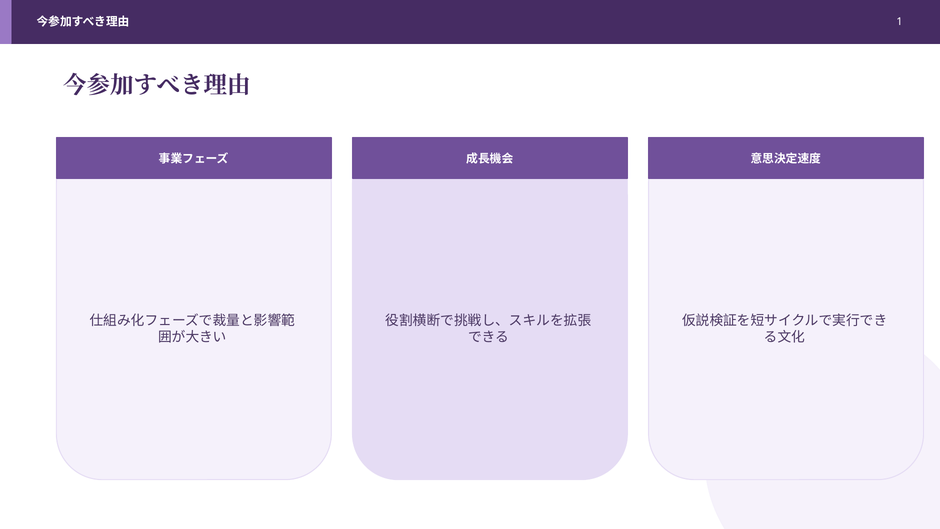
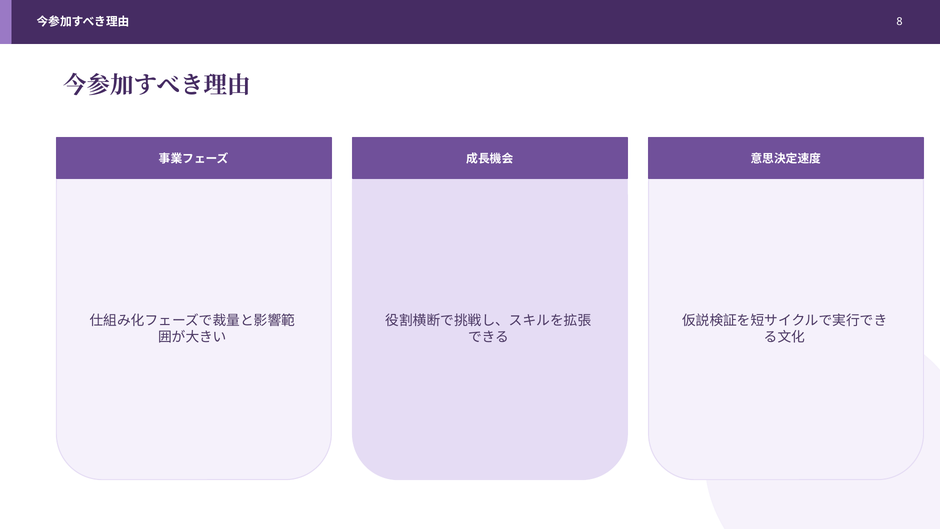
1: 1 -> 8 (899, 22)
